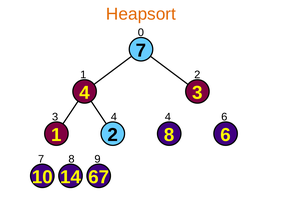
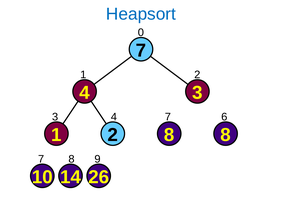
Heapsort colour: orange -> blue (141, 14)
4 4: 4 -> 7 (168, 117)
8 6: 6 -> 8 (226, 135)
67: 67 -> 26 (99, 178)
